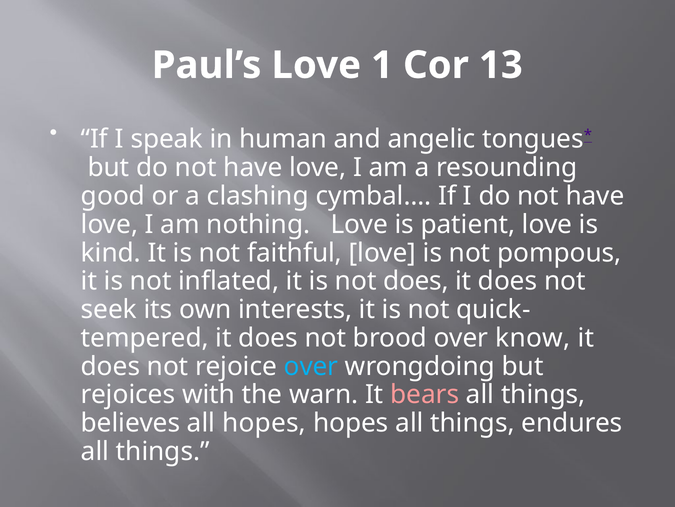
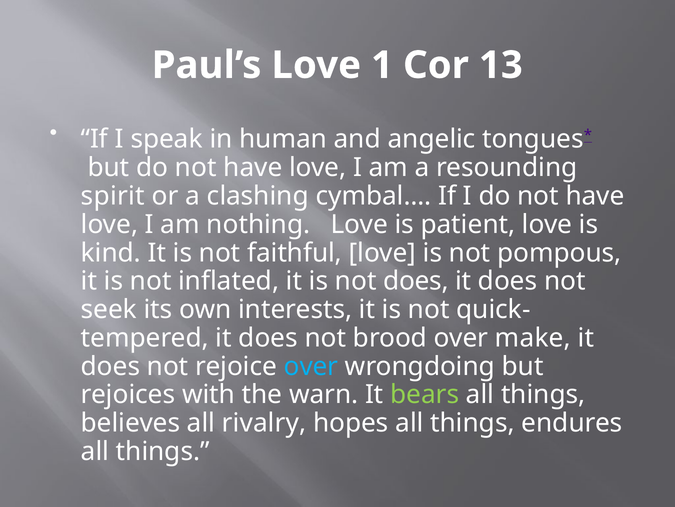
good: good -> spirit (113, 196)
know: know -> make (533, 338)
bears colour: pink -> light green (425, 394)
all hopes: hopes -> rivalry (264, 423)
